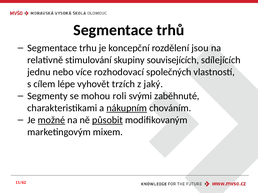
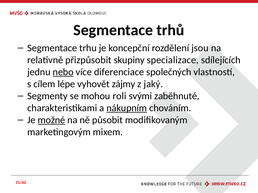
stimulování: stimulování -> přizpůsobit (88, 60)
souvisejících: souvisejících -> specializace (173, 60)
nebo underline: none -> present (63, 72)
rozhodovací: rozhodovací -> diferenciace (119, 72)
trzích: trzích -> zájmy (124, 84)
působit underline: present -> none (108, 120)
